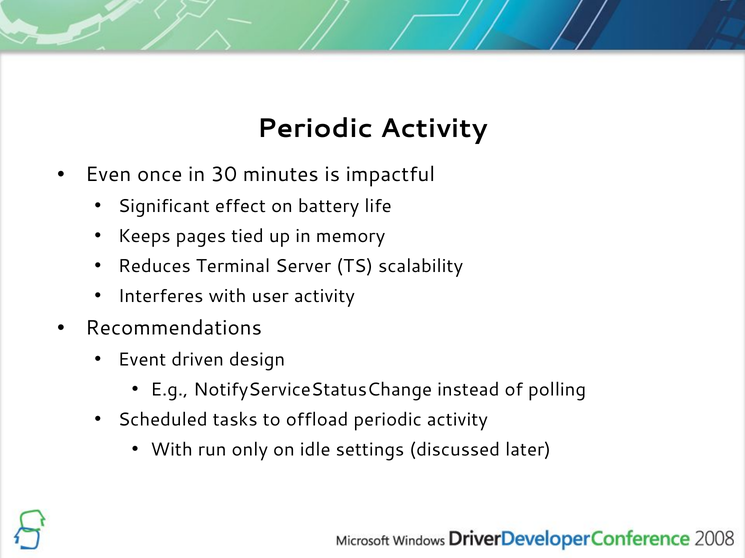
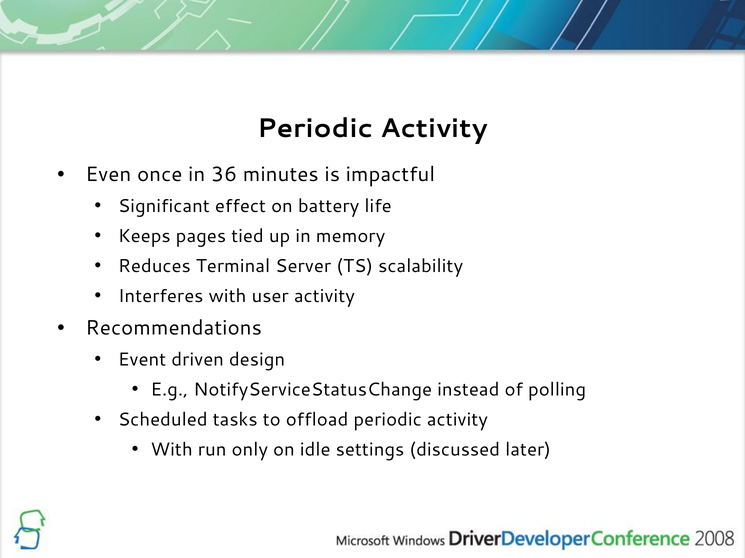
30: 30 -> 36 (224, 175)
